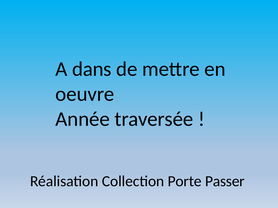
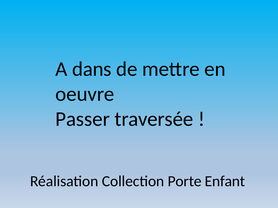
Année: Année -> Passer (83, 119)
Passer: Passer -> Enfant (225, 182)
